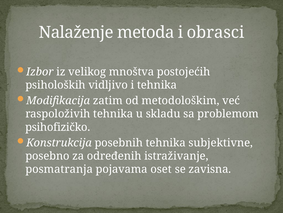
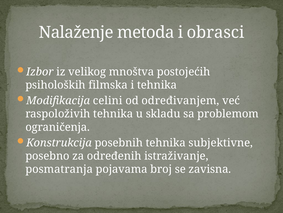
vidljivo: vidljivo -> filmska (108, 85)
zatim: zatim -> celini (108, 100)
metodološkim: metodološkim -> određivanjem (180, 100)
psihofizičko: psihofizičko -> ograničenja (58, 127)
oset: oset -> broj (161, 169)
